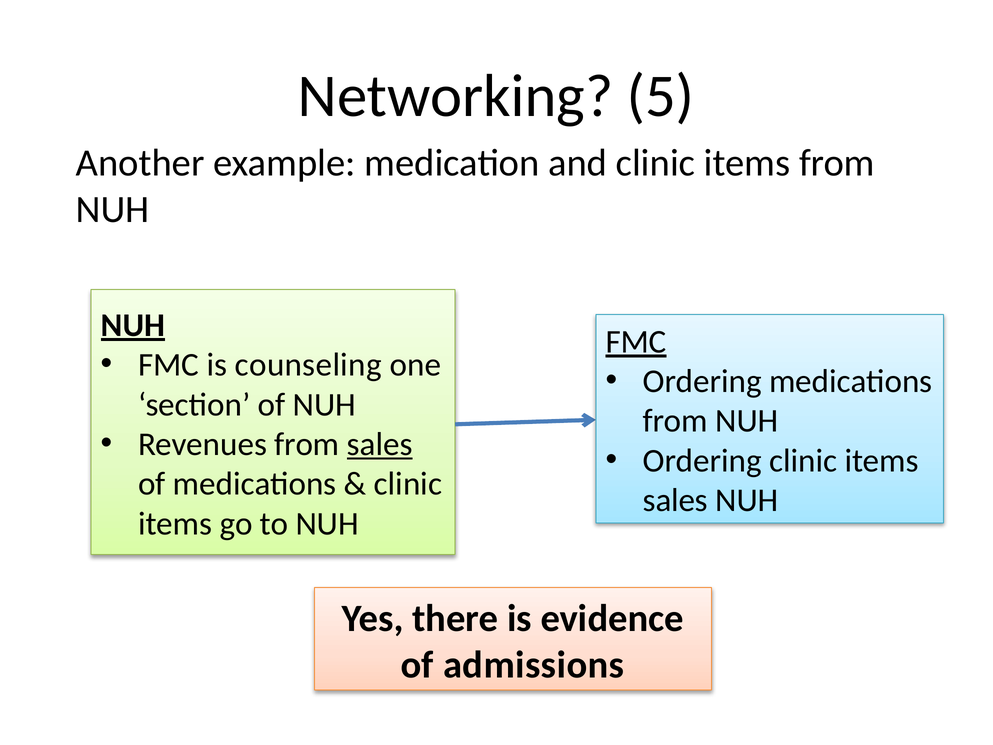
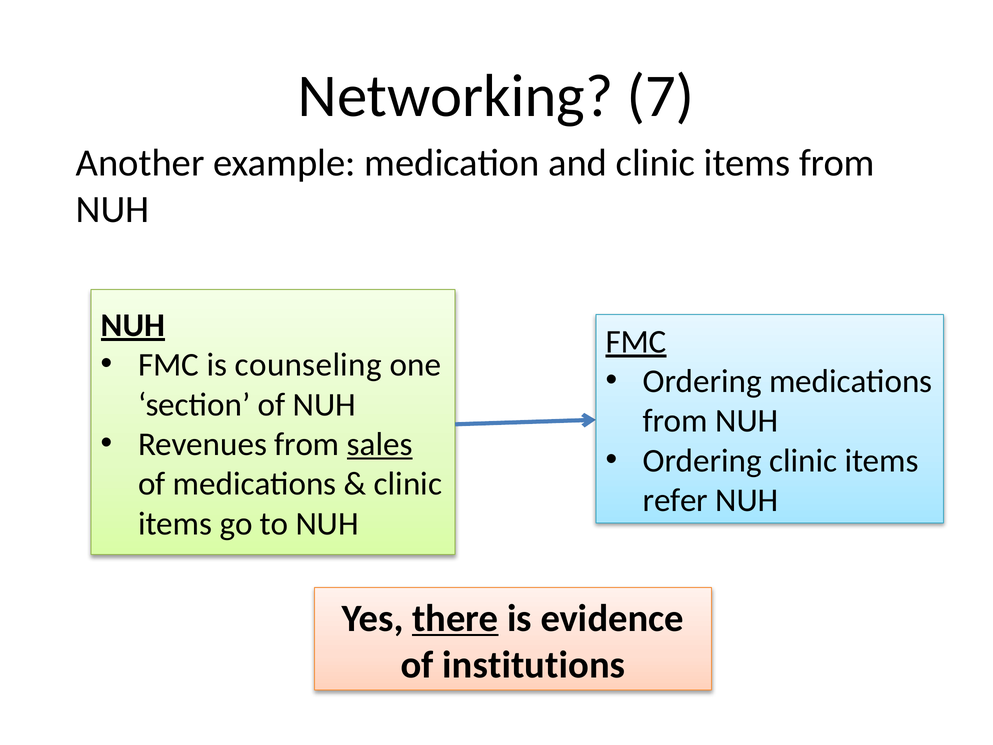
5: 5 -> 7 (661, 96)
sales: sales -> refer (675, 500)
there underline: none -> present (455, 618)
admissions: admissions -> institutions (534, 665)
